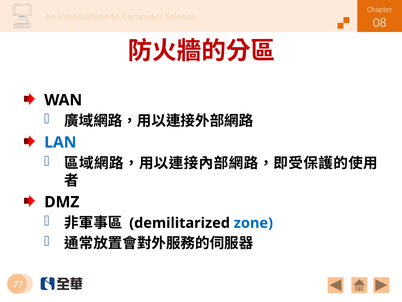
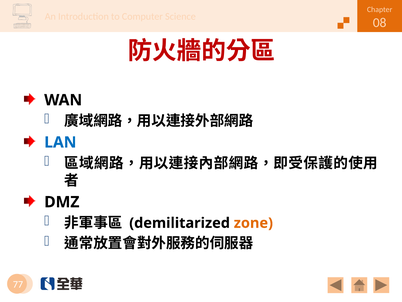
zone colour: blue -> orange (253, 223)
